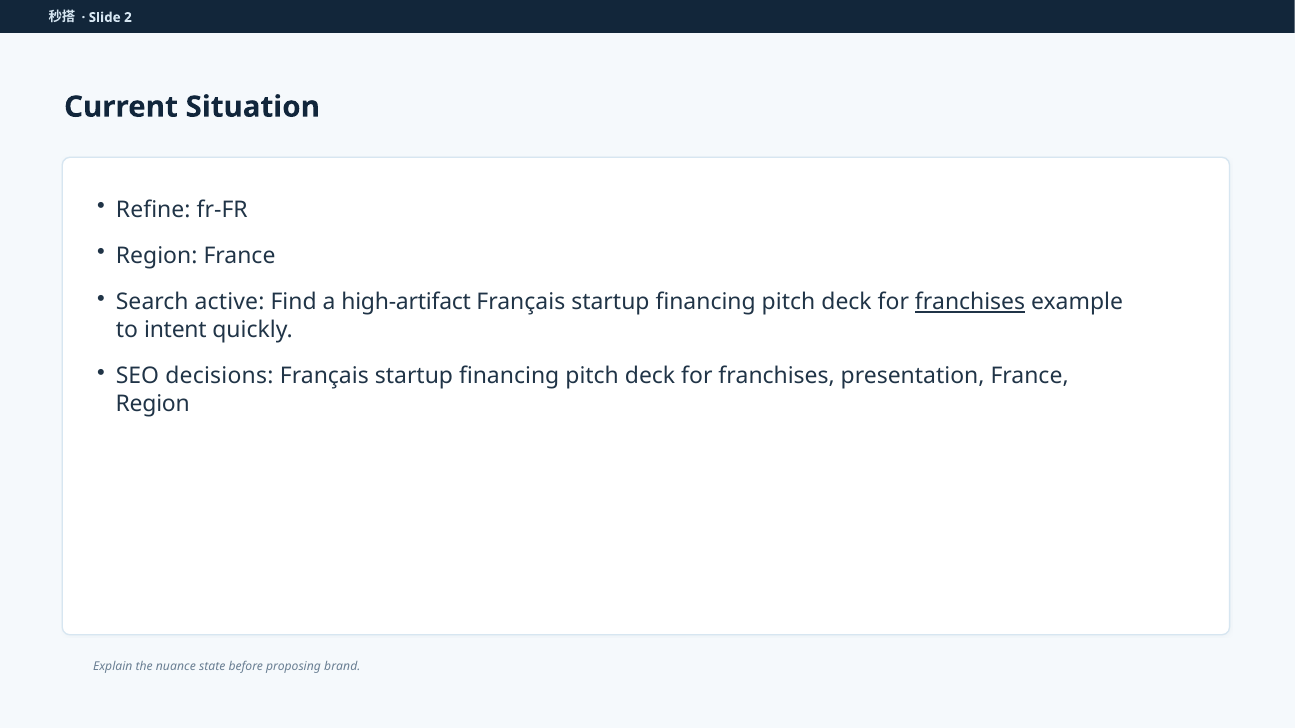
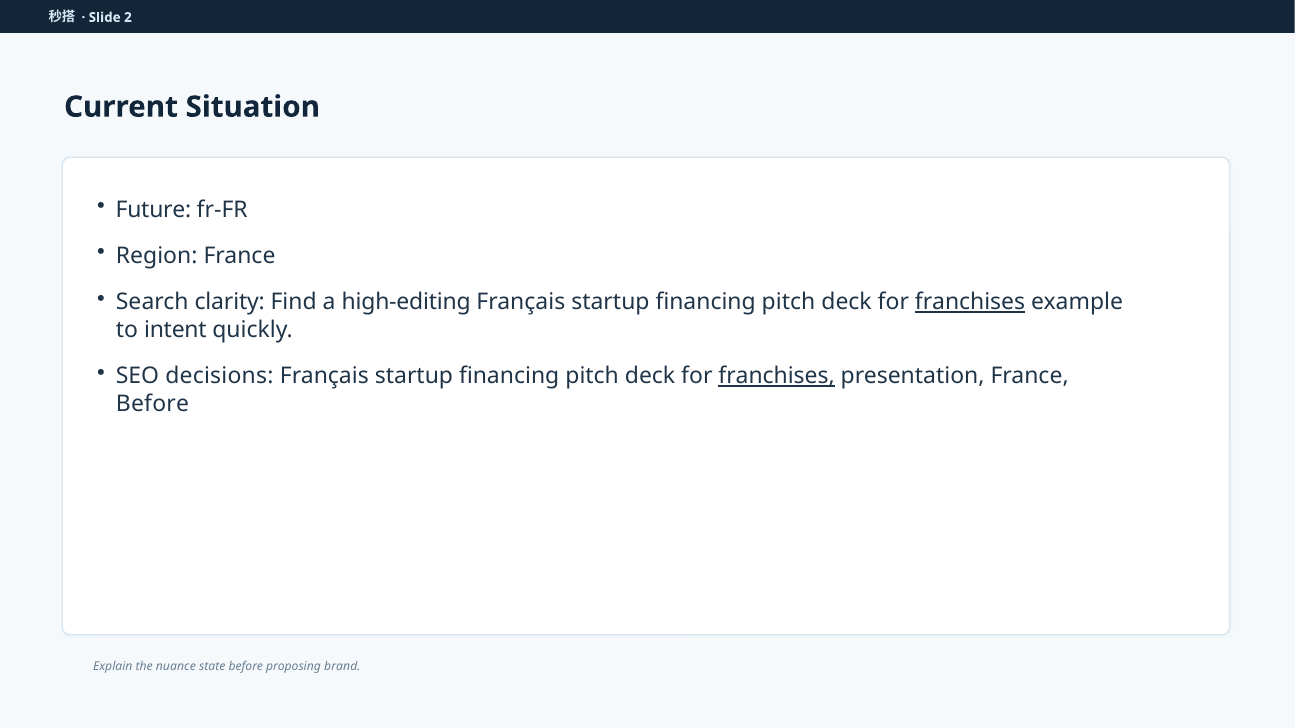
Refine: Refine -> Future (153, 210)
active: active -> clarity (230, 302)
high-artifact: high-artifact -> high-editing (406, 302)
franchises underline: none -> present (777, 376)
Region: Region -> Before (152, 404)
